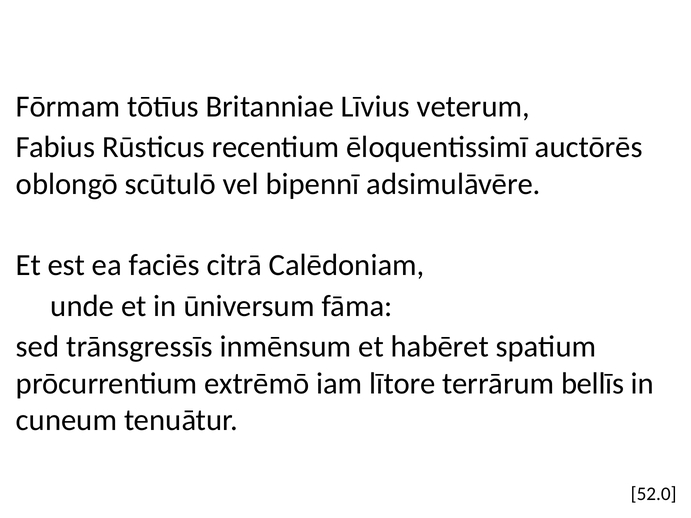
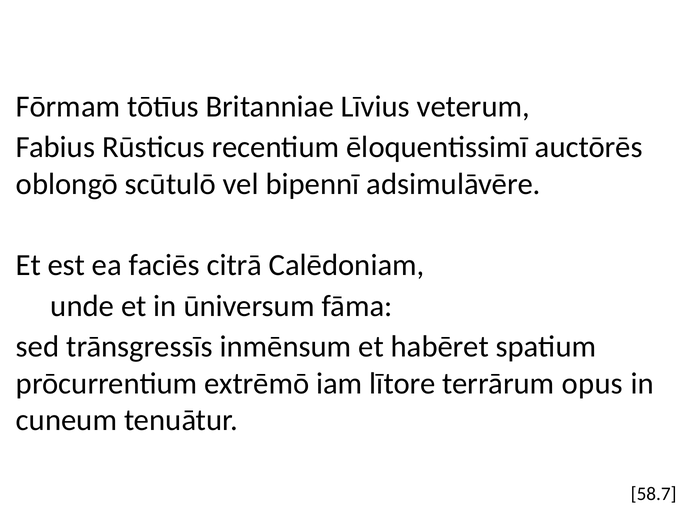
bellīs: bellīs -> opus (592, 384)
52.0: 52.0 -> 58.7 (654, 494)
